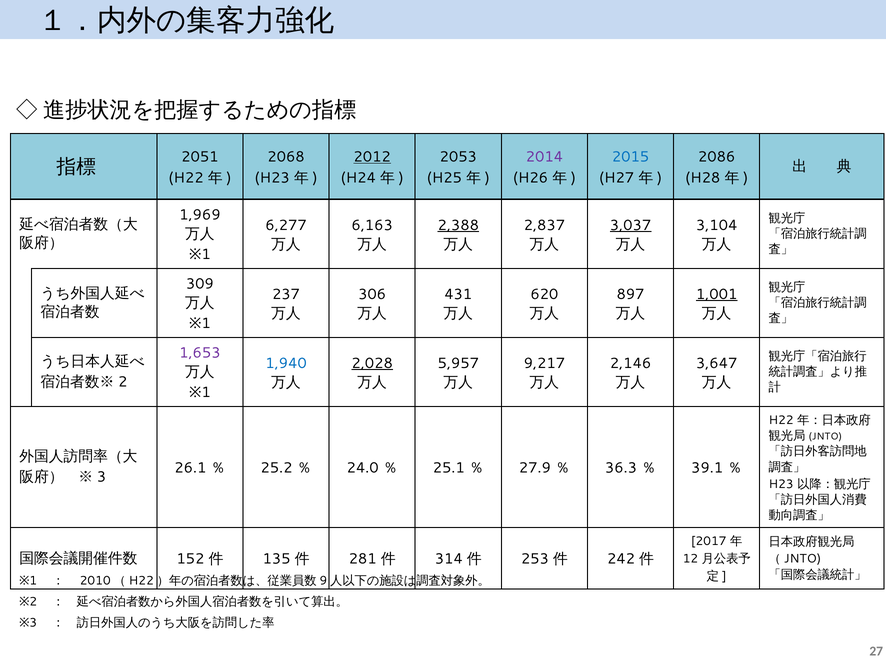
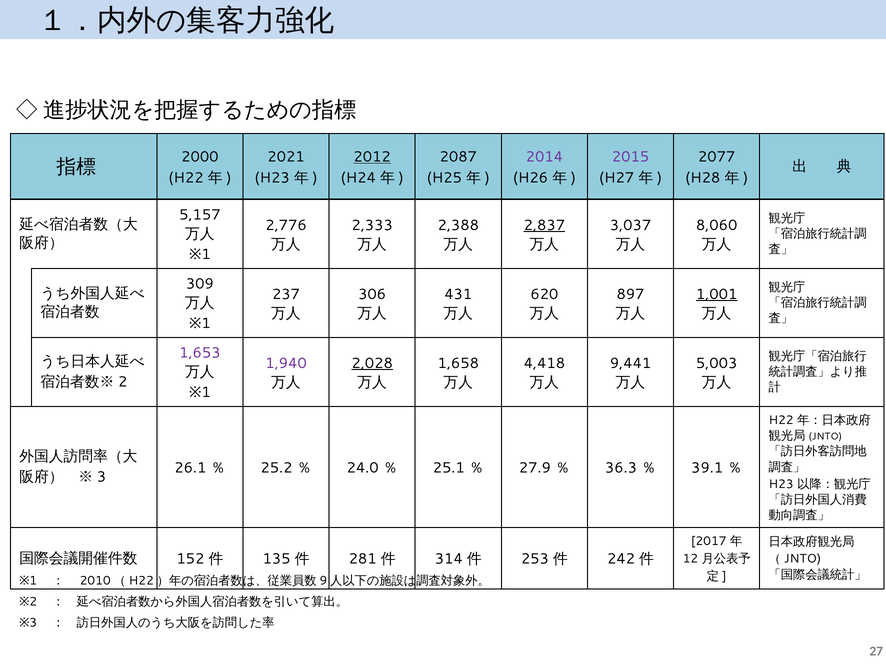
2051: 2051 -> 2000 (200, 157)
2068: 2068 -> 2021 (286, 157)
2053: 2053 -> 2087 (458, 157)
2015 colour: blue -> purple (631, 157)
2086: 2086 -> 2077 (717, 157)
1,969: 1,969 -> 5,157 (200, 215)
6,277: 6,277 -> 2,776 (286, 225)
6,163: 6,163 -> 2,333 (372, 225)
2,388 underline: present -> none (458, 225)
2,837 underline: none -> present (544, 225)
3,037 underline: present -> none (631, 225)
3,104: 3,104 -> 8,060 (717, 225)
1,940 colour: blue -> purple (286, 364)
5,957: 5,957 -> 1,658 (458, 364)
9,217: 9,217 -> 4,418 (544, 364)
2,146: 2,146 -> 9,441 (631, 364)
3,647: 3,647 -> 5,003 (717, 364)
